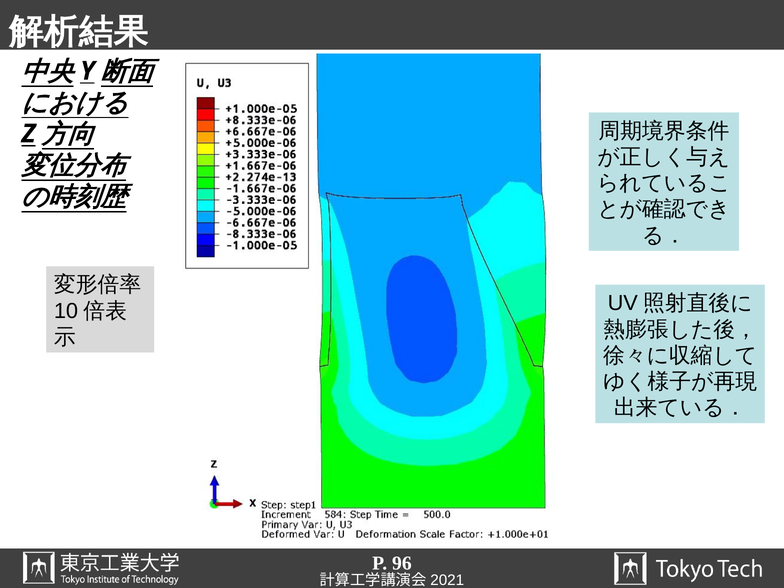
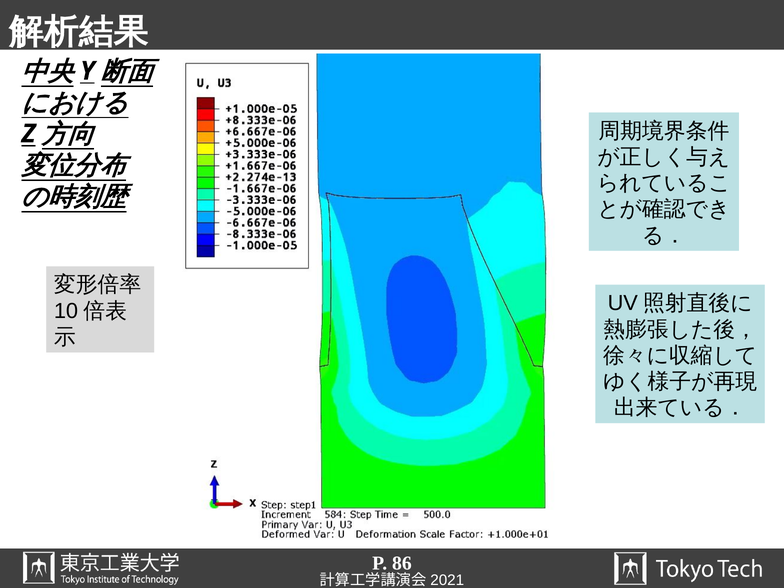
96: 96 -> 86 (402, 563)
